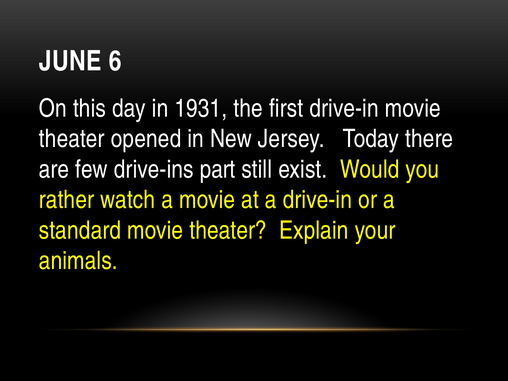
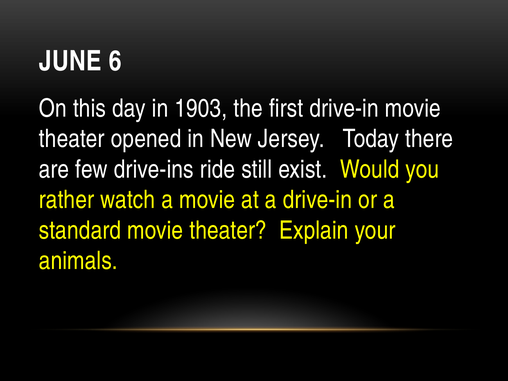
1931: 1931 -> 1903 (201, 108)
part: part -> ride (218, 169)
